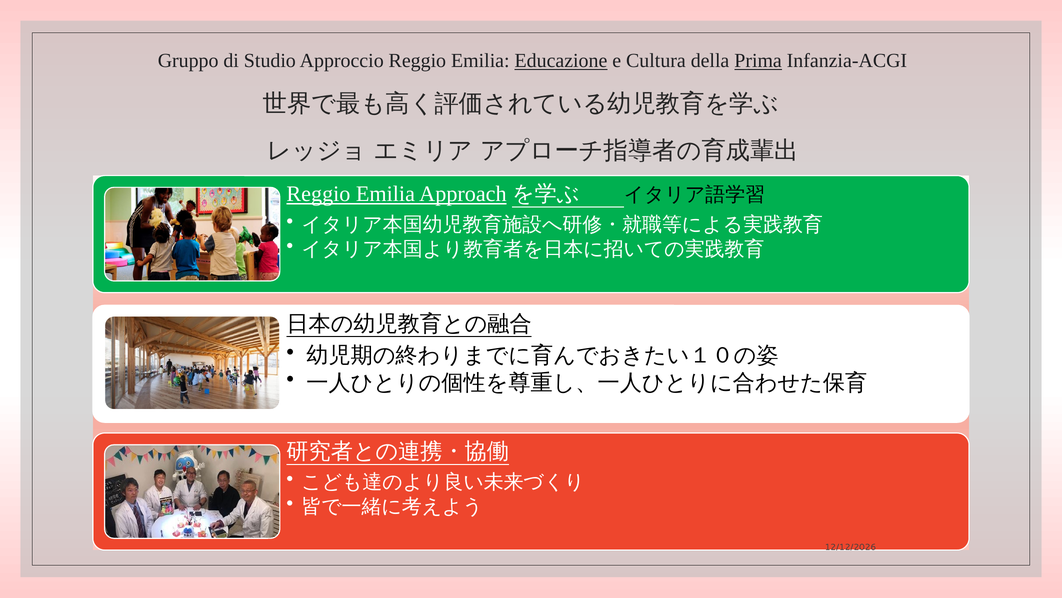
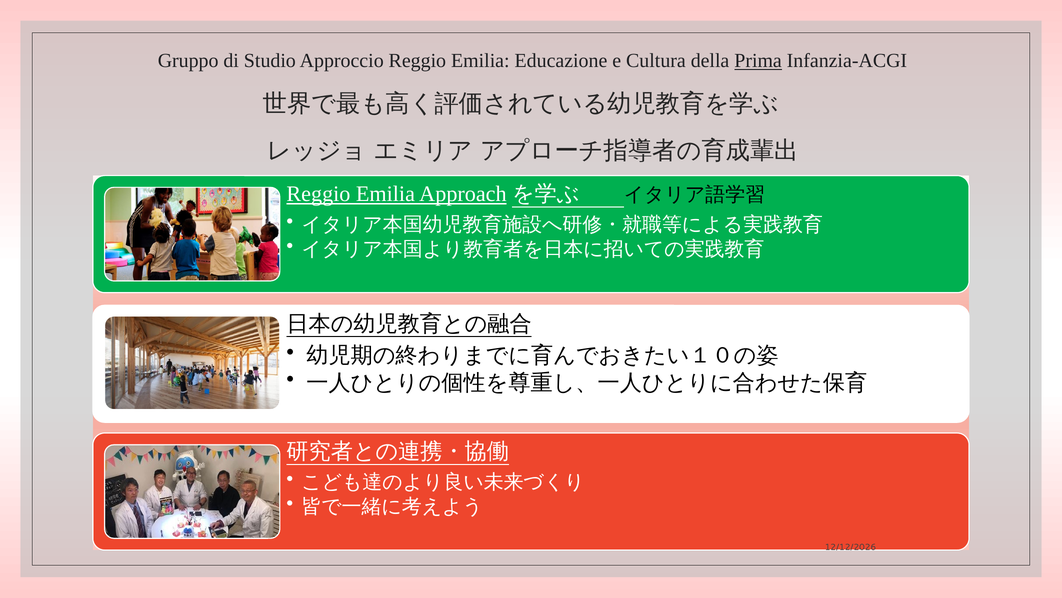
Educazione underline: present -> none (561, 61)
